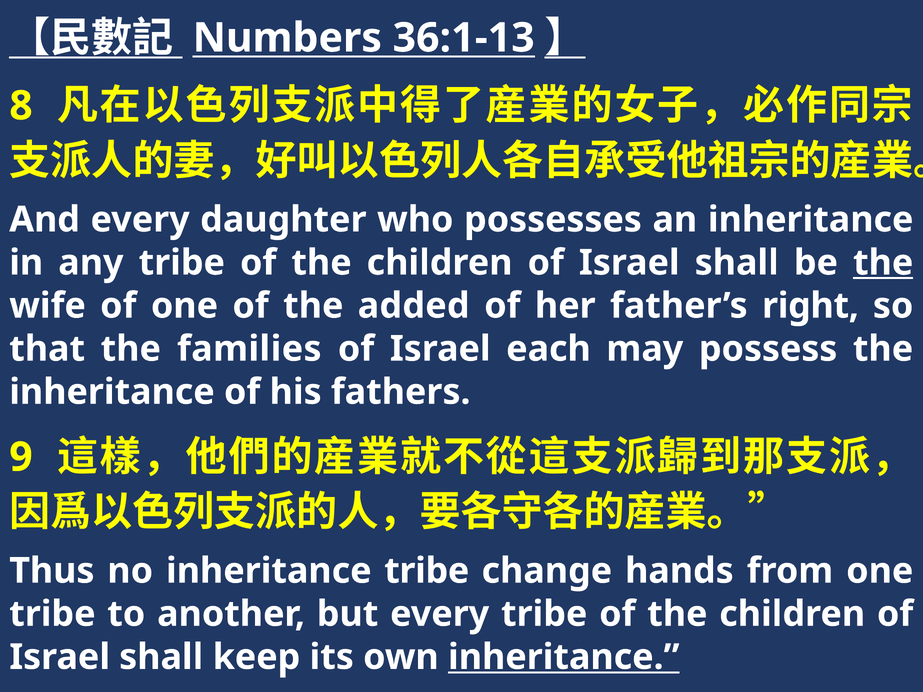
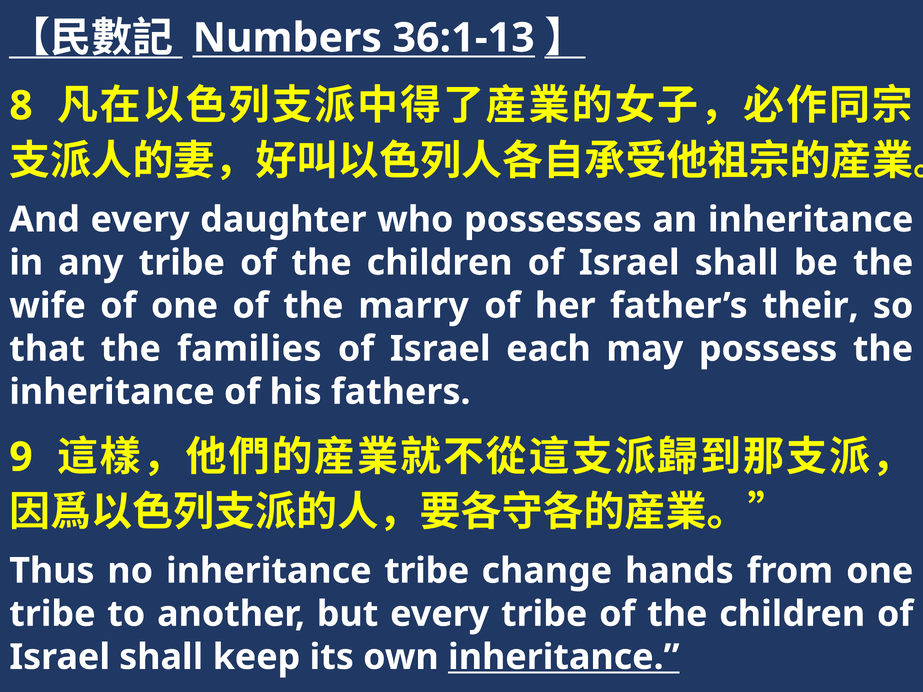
the underline: present -> none (883, 263)
added: added -> marry (414, 306)
right: right -> their (810, 306)
